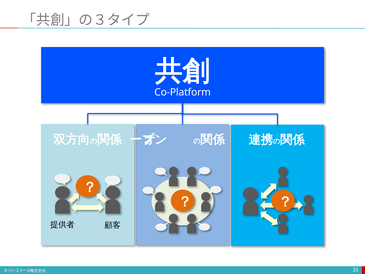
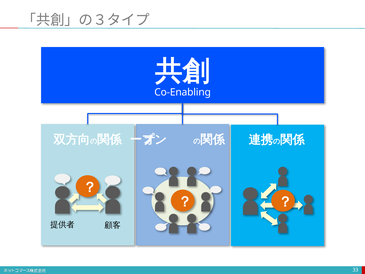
Co-Platform: Co-Platform -> Co-Enabling (183, 92)
